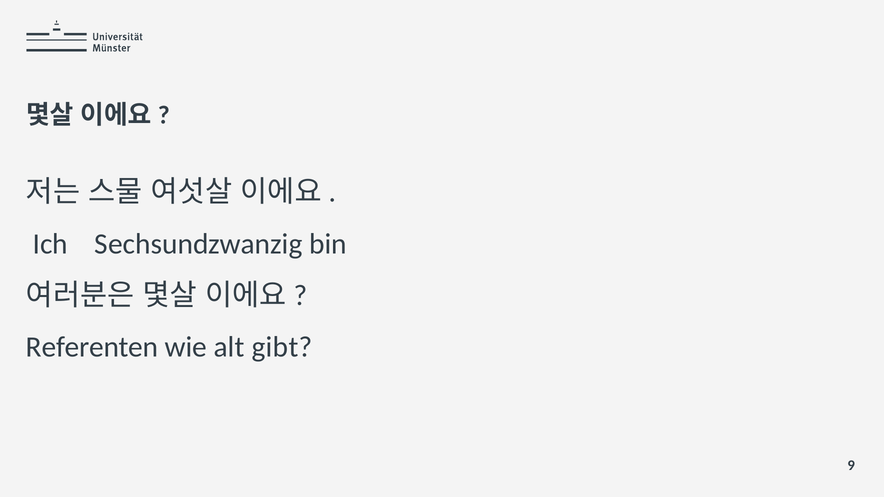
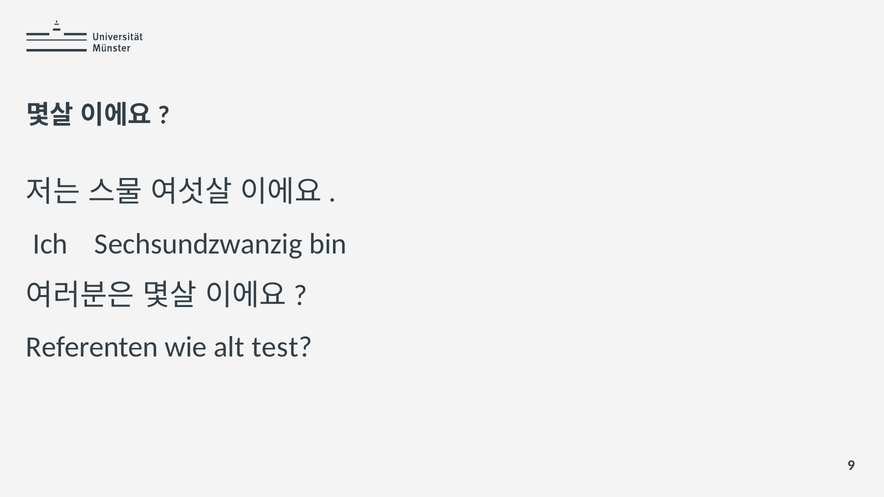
gibt: gibt -> test (282, 347)
